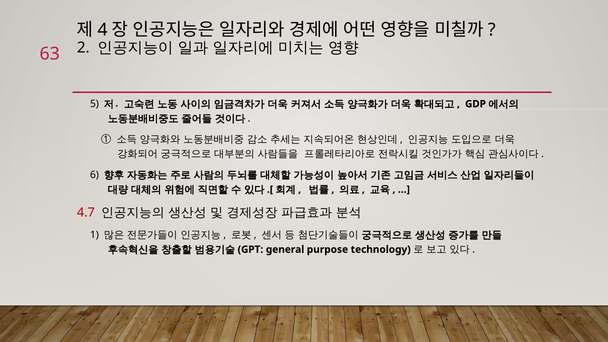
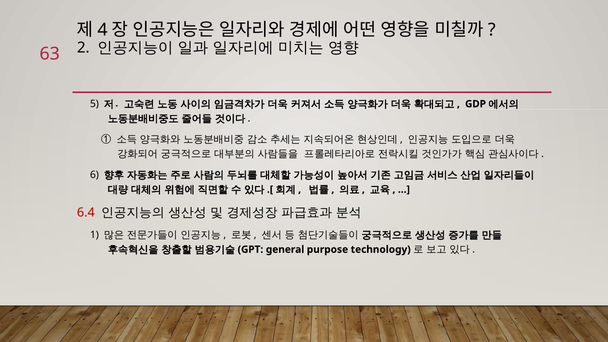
4.7: 4.7 -> 6.4 (86, 213)
